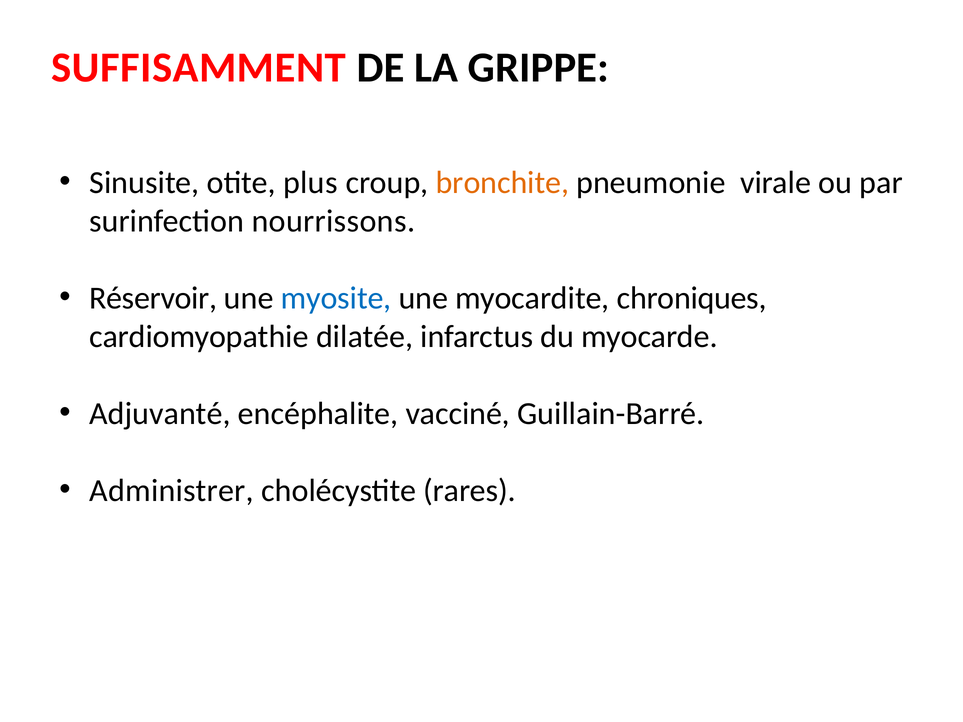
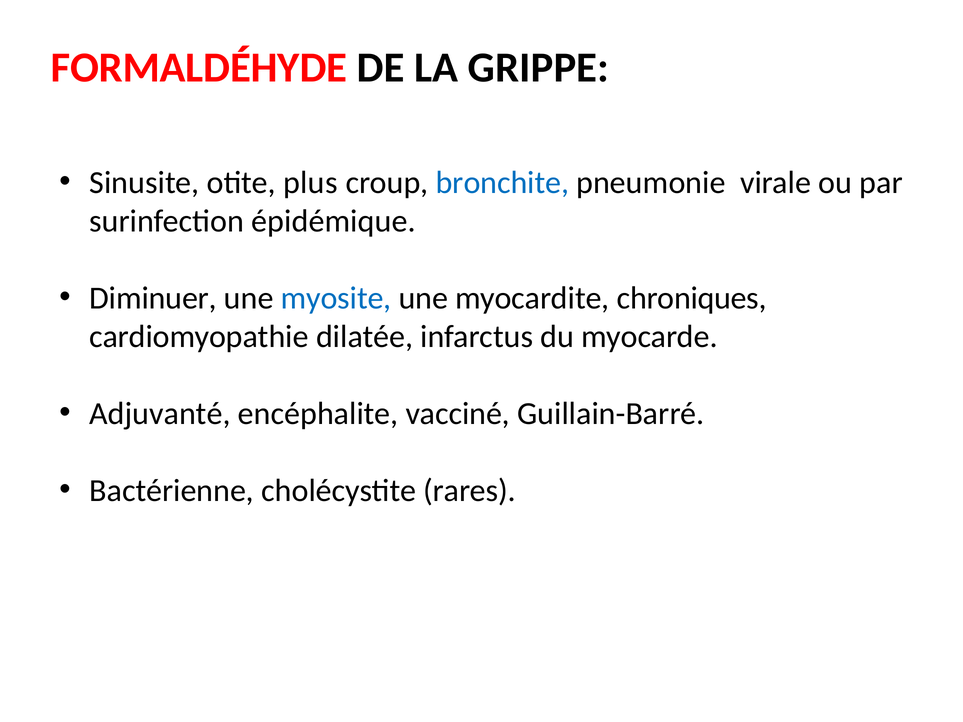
SUFFISAMMENT: SUFFISAMMENT -> FORMALDÉHYDE (199, 68)
bronchite colour: orange -> blue (502, 183)
nourrissons: nourrissons -> épidémique (334, 221)
Réservoir: Réservoir -> Diminuer (153, 298)
Administrer: Administrer -> Bactérienne (172, 491)
